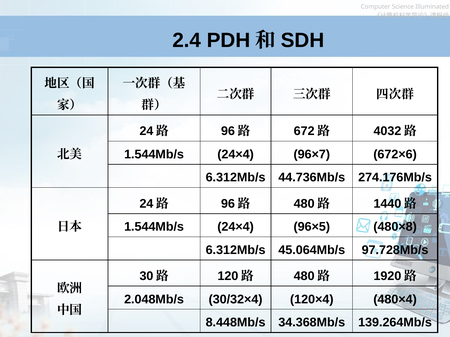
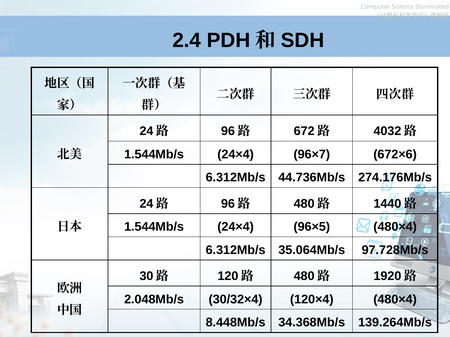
96×5 480×8: 480×8 -> 480×4 (395, 227)
45.064Mb/s: 45.064Mb/s -> 35.064Mb/s (312, 250)
